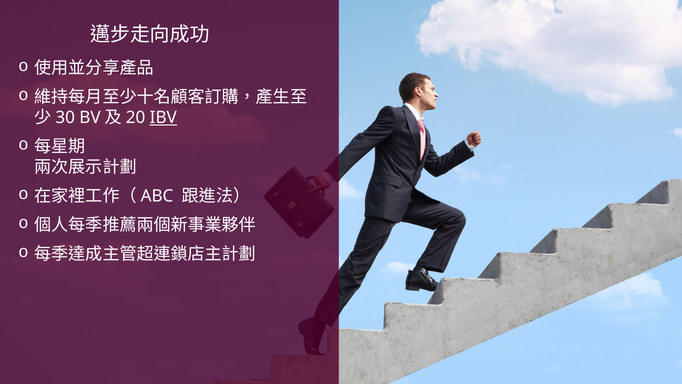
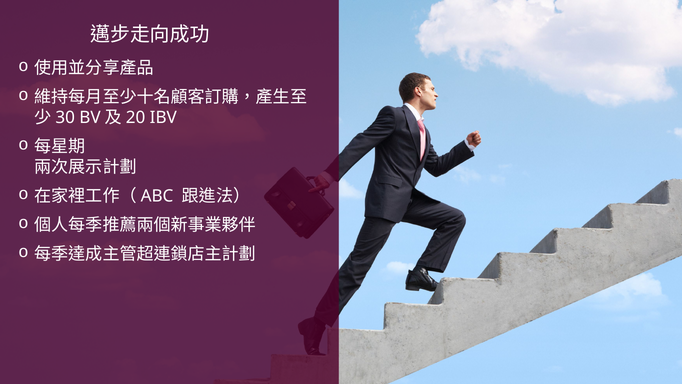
IBV underline: present -> none (163, 117)
